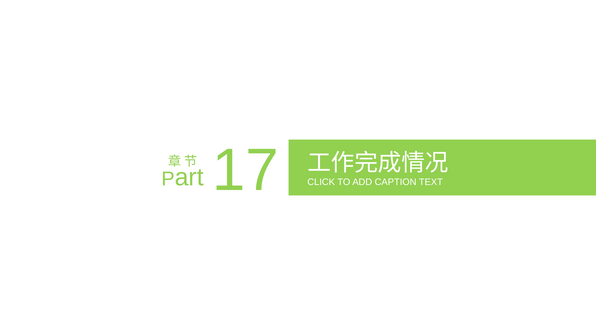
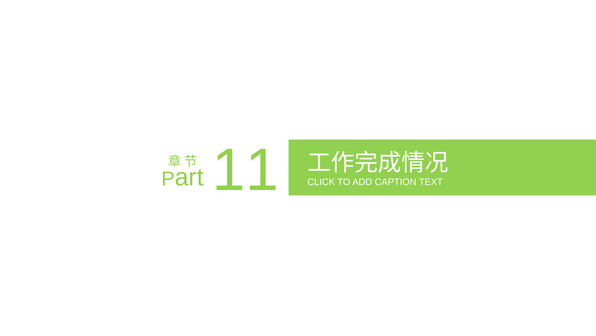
17: 17 -> 11 (245, 170)
